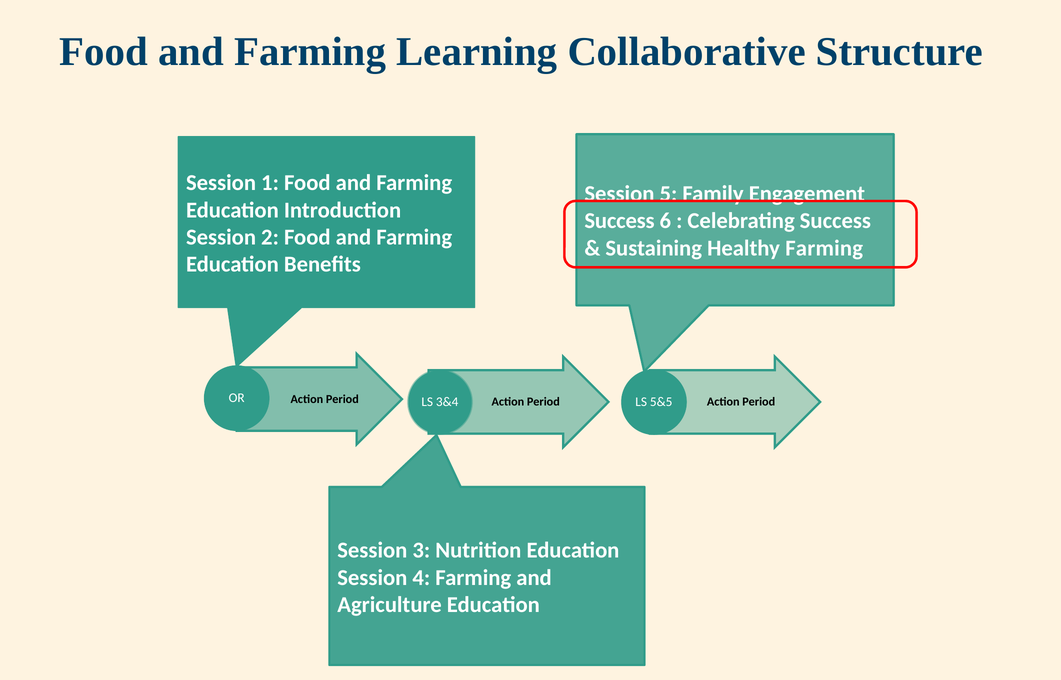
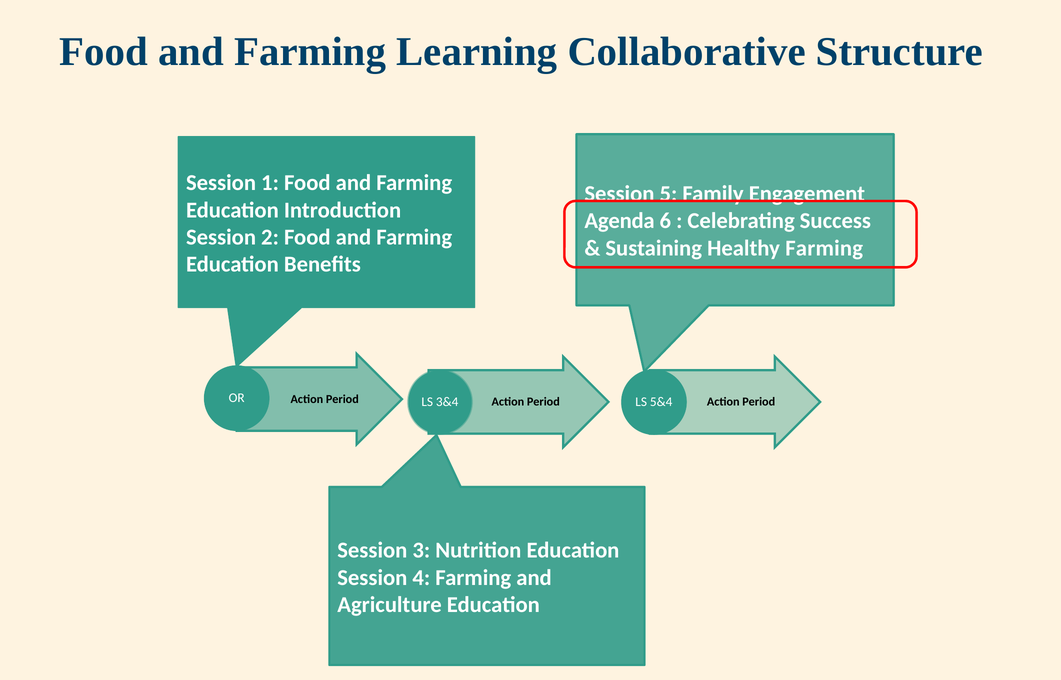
Success: Success -> Agenda (620, 221)
5&5: 5&5 -> 5&4 (661, 402)
